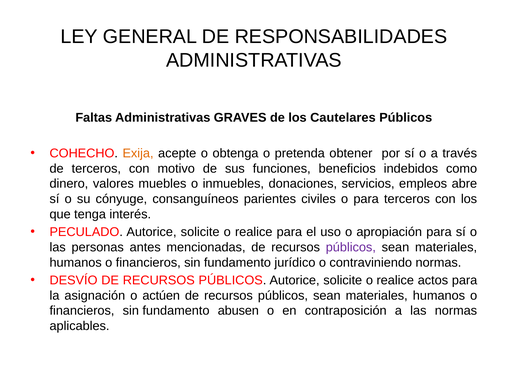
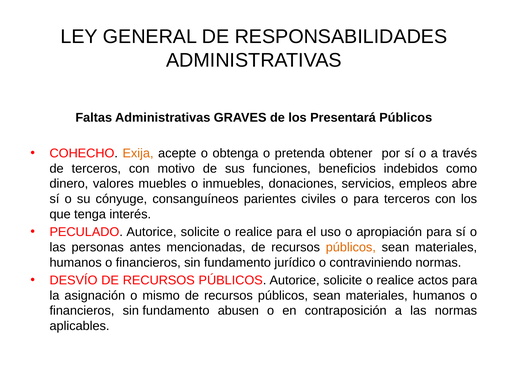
Cautelares: Cautelares -> Presentará (343, 118)
públicos colour: purple -> orange (351, 247)
actúen: actúen -> mismo (161, 296)
